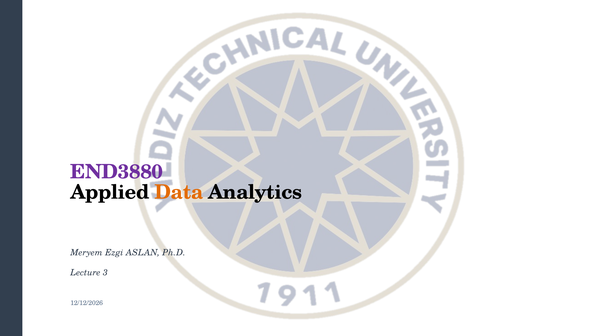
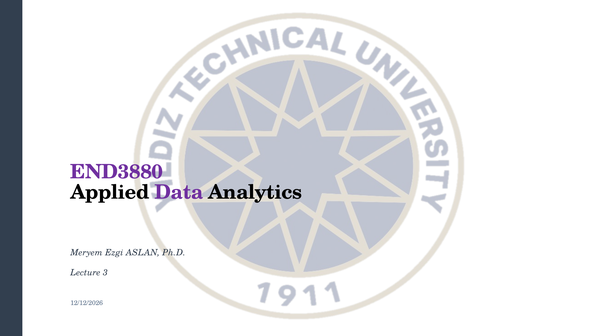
Data colour: orange -> purple (179, 192)
